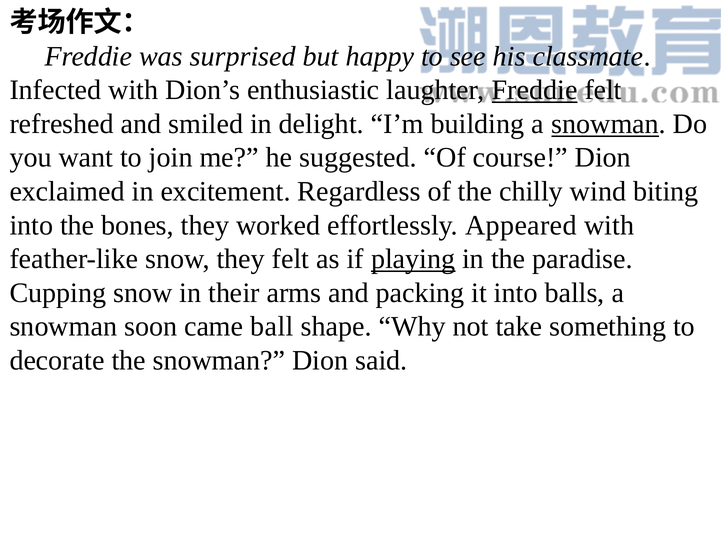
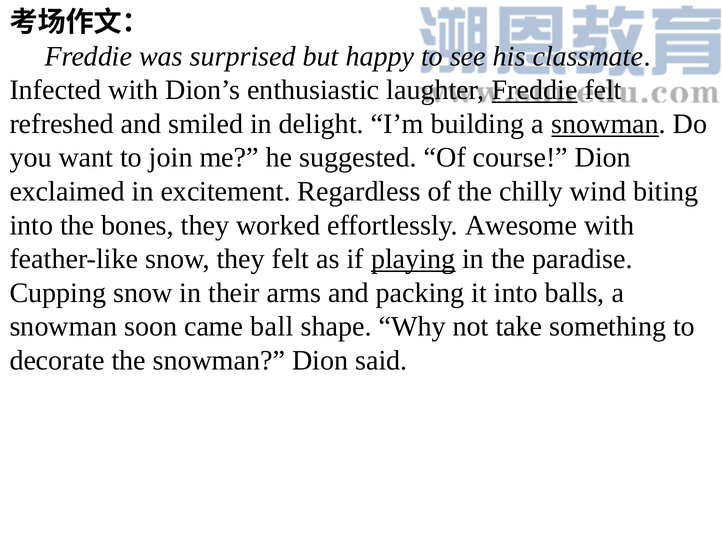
Appeared: Appeared -> Awesome (521, 225)
